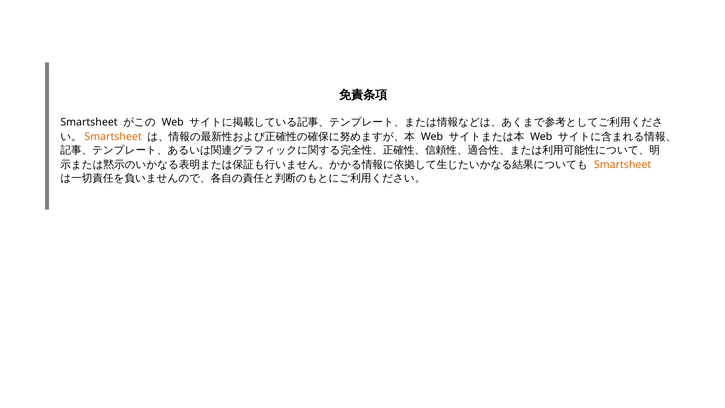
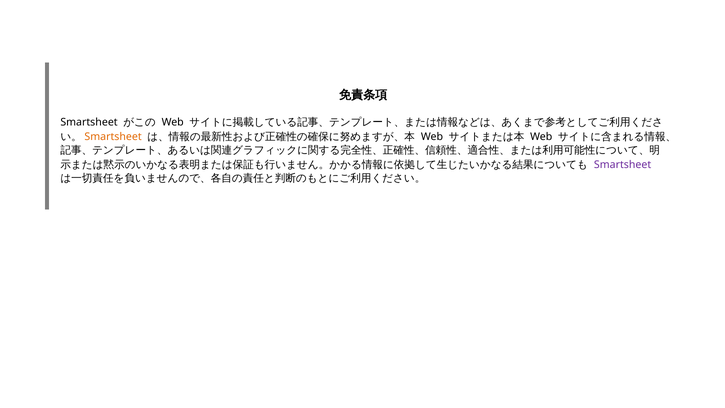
Smartsheet colour: orange -> purple (623, 165)
